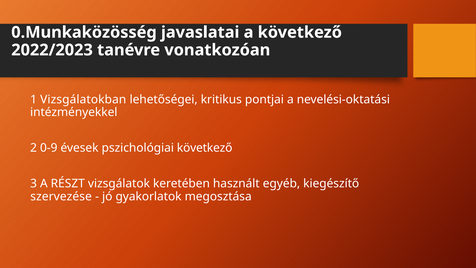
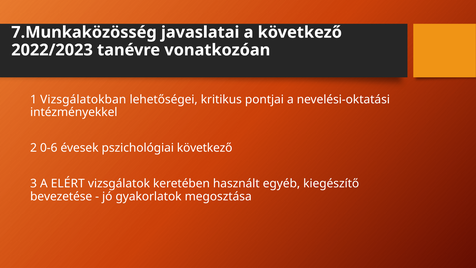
0.Munkaközösség: 0.Munkaközösség -> 7.Munkaközösség (84, 32)
0-9: 0-9 -> 0-6 (49, 148)
RÉSZT: RÉSZT -> ELÉRT (68, 183)
szervezése: szervezése -> bevezetése (61, 196)
